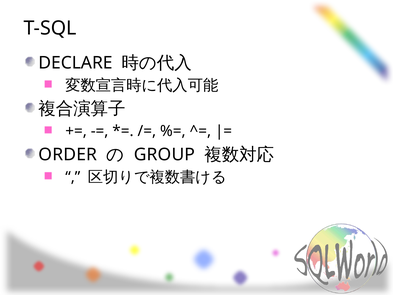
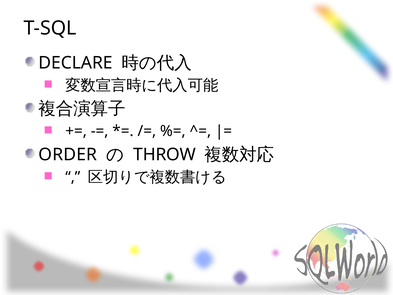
GROUP: GROUP -> THROW (165, 154)
